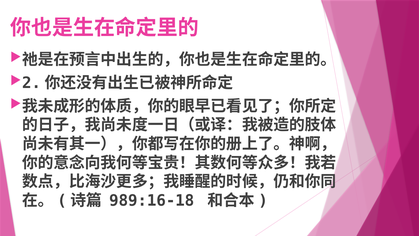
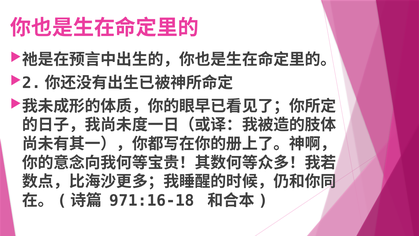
989:16-18: 989:16-18 -> 971:16-18 (152, 200)
